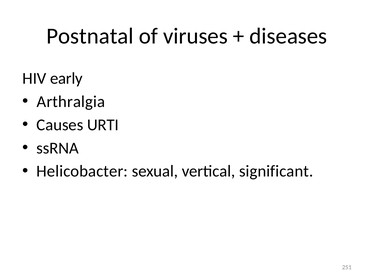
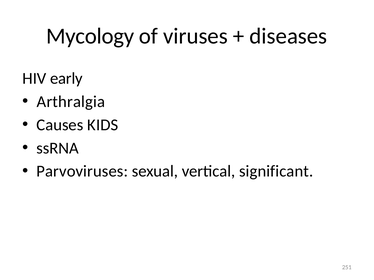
Postnatal: Postnatal -> Mycology (90, 36)
URTI: URTI -> KIDS (103, 125)
Helicobacter: Helicobacter -> Parvoviruses (82, 172)
